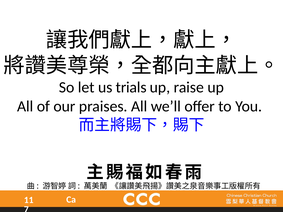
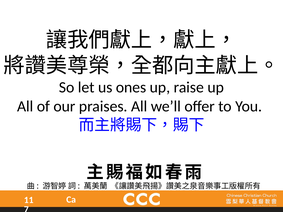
trials: trials -> ones (131, 87)
